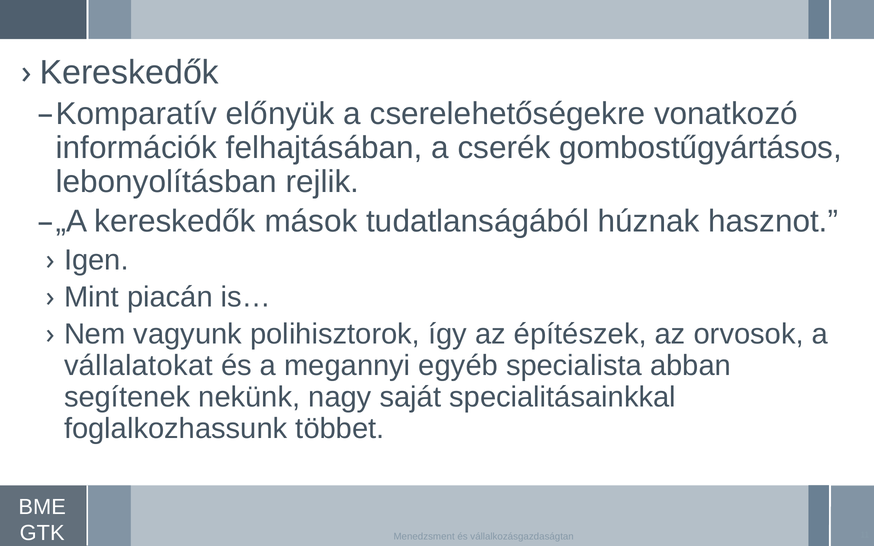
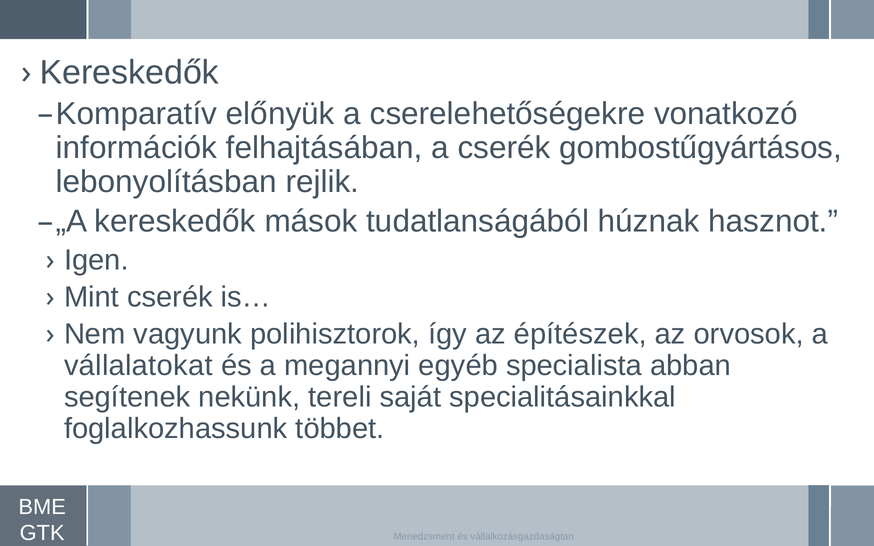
Mint piacán: piacán -> cserék (170, 297)
nagy: nagy -> tereli (340, 397)
